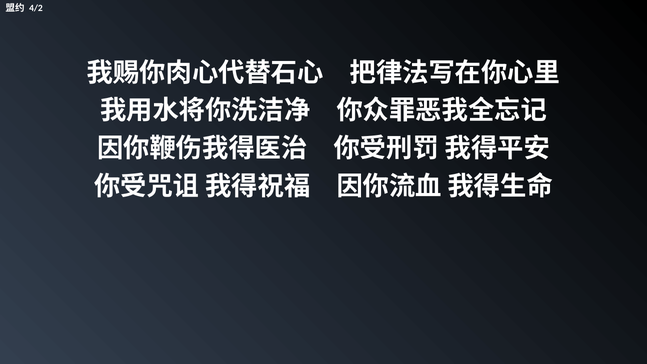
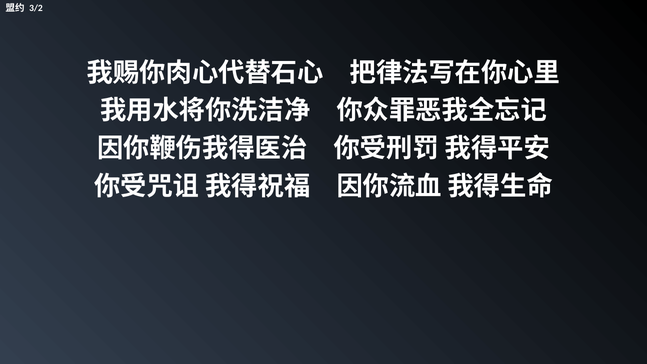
4/2: 4/2 -> 3/2 (36, 8)
